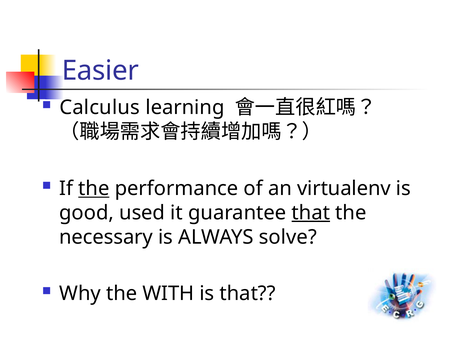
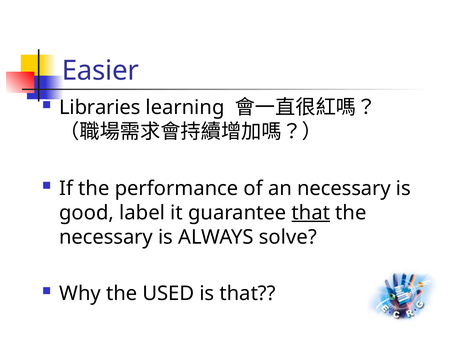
Calculus: Calculus -> Libraries (100, 108)
the underline: present -> none (94, 189)
an virtualenv: virtualenv -> necessary (344, 189)
used: used -> label (142, 213)
WITH: WITH -> USED (168, 294)
